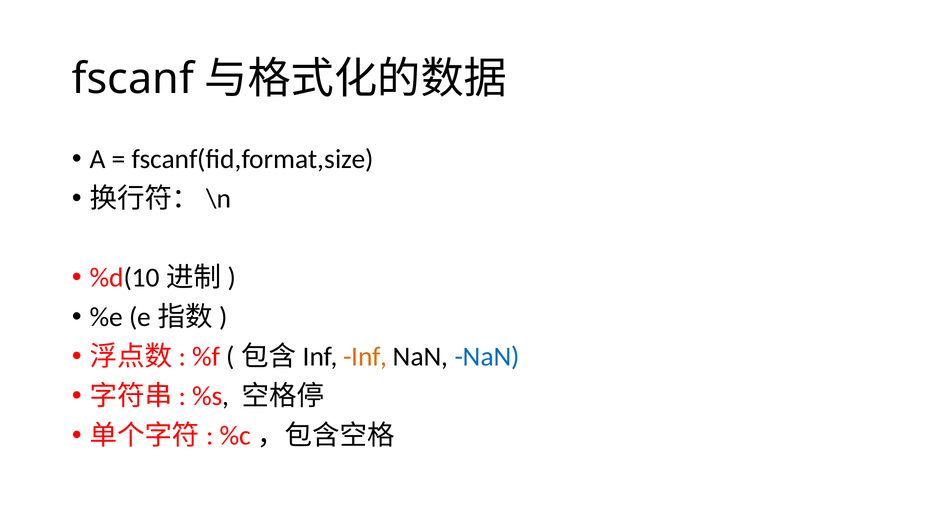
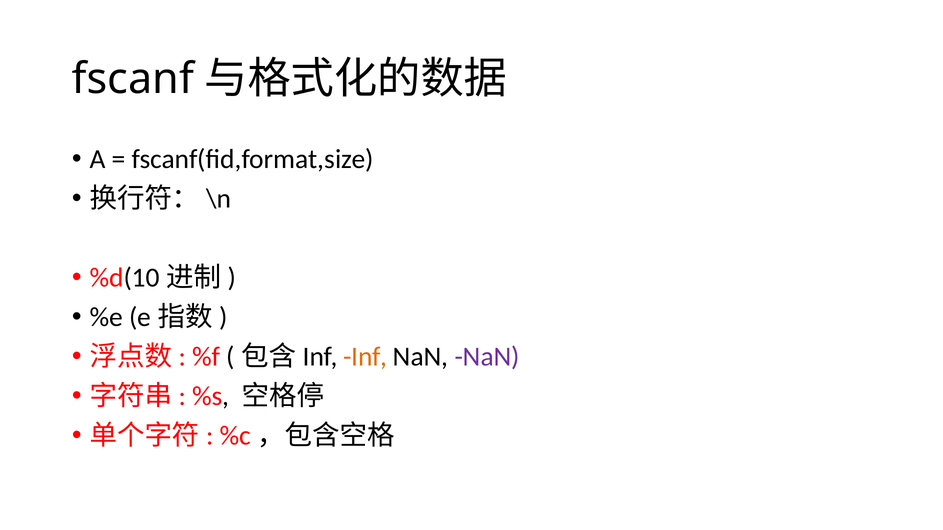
NaN colour: blue -> purple (487, 357)
